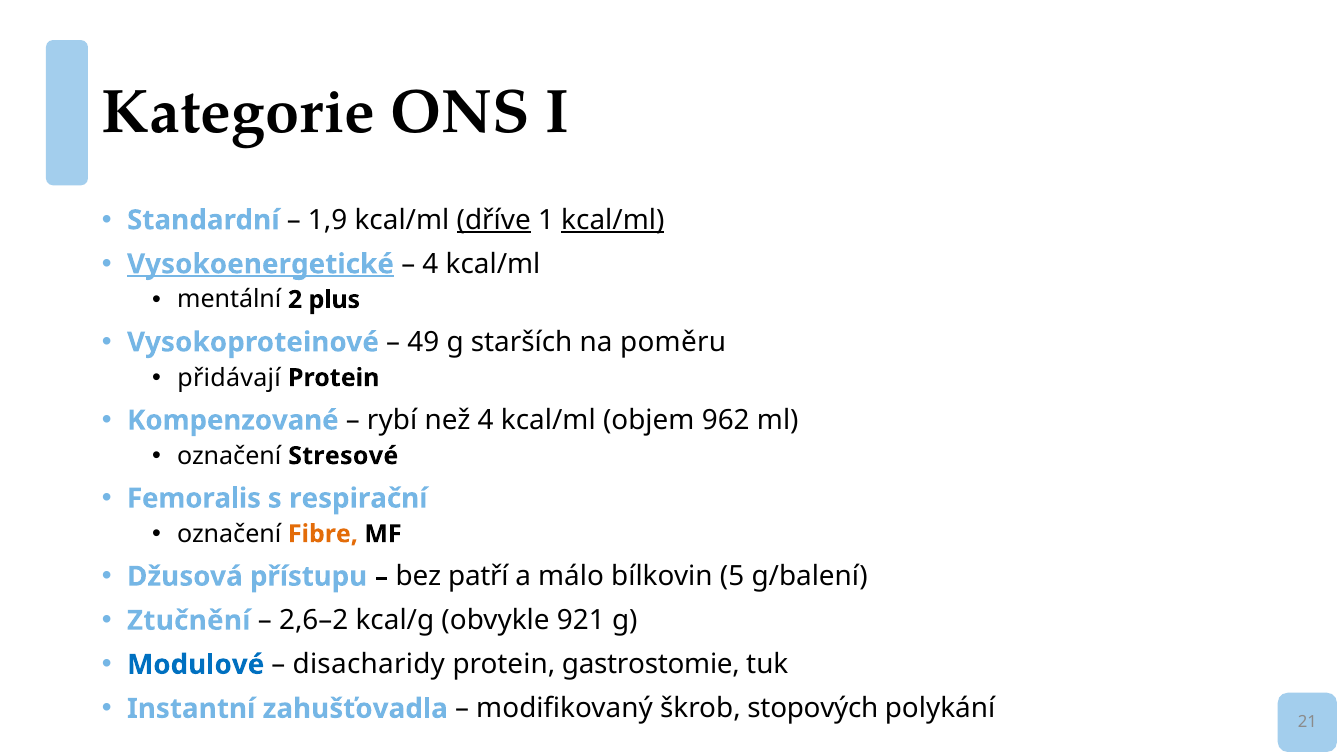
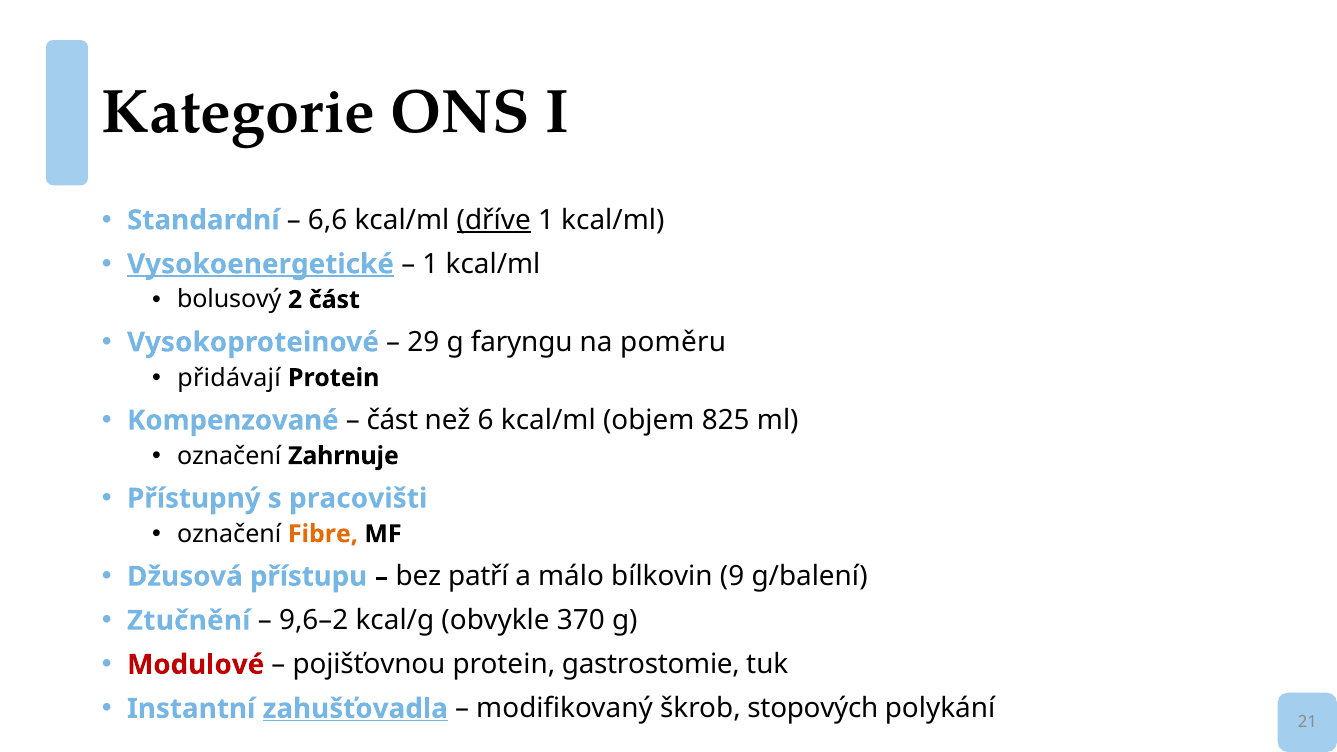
1,9: 1,9 -> 6,6 (328, 220)
kcal/ml underline: present -> none (613, 220)
4: 4 -> 1 (430, 264)
mentální: mentální -> bolusový (229, 300)
2 plus: plus -> část (334, 300)
49: 49 -> 29 (423, 342)
starších: starších -> faryngu (522, 342)
rybí: rybí -> část (392, 420)
než 4: 4 -> 6 (486, 420)
962: 962 -> 825 (726, 420)
Stresové: Stresové -> Zahrnuje (343, 456)
Femoralis: Femoralis -> Přístupný (194, 498)
respirační: respirační -> pracovišti (358, 498)
5: 5 -> 9 (732, 577)
2,6–2: 2,6–2 -> 9,6–2 (314, 621)
921: 921 -> 370 (581, 621)
Modulové colour: blue -> red (196, 665)
disacharidy: disacharidy -> pojišťovnou (369, 665)
zahušťovadla underline: none -> present (355, 709)
